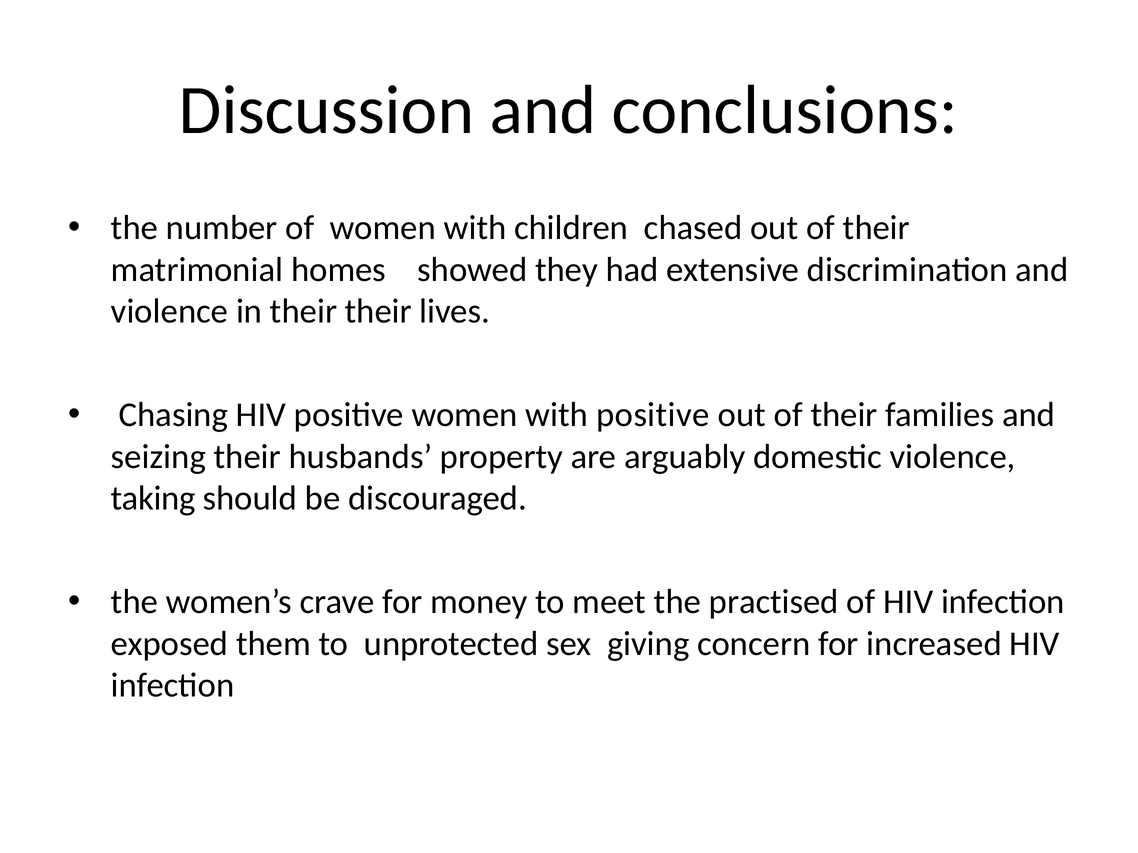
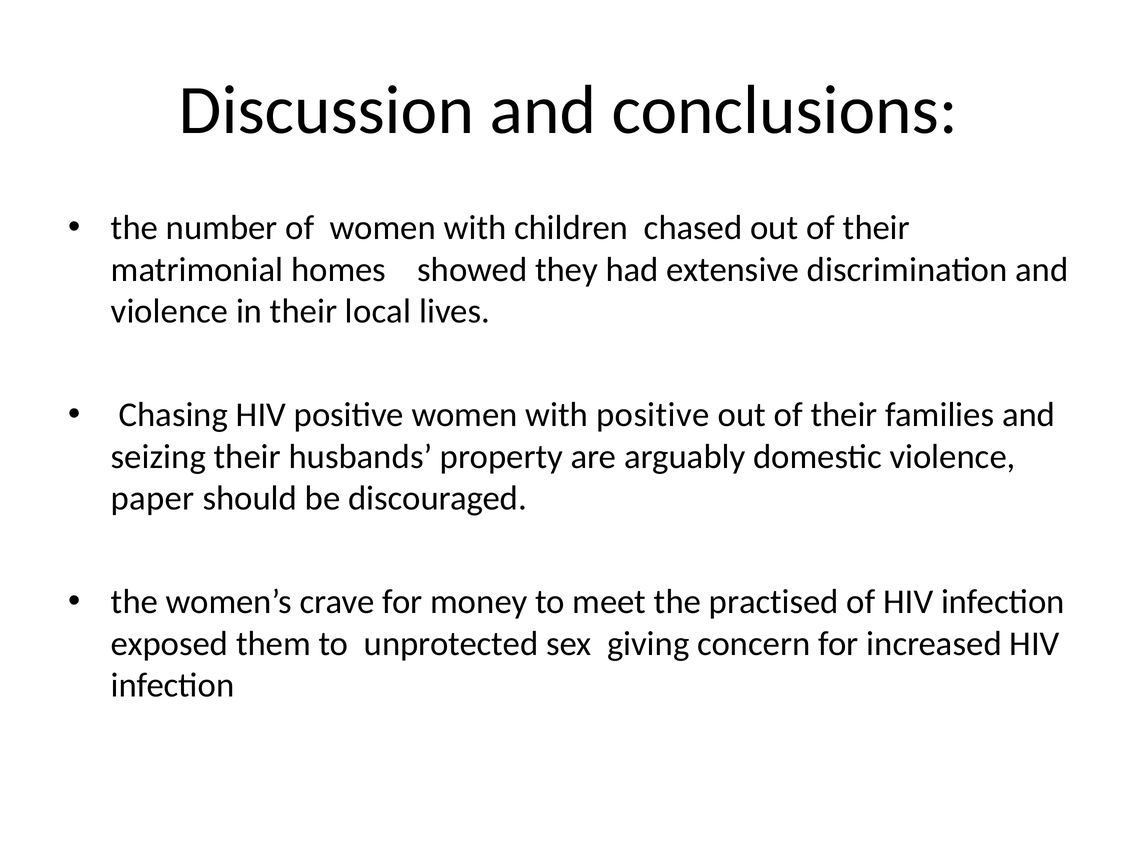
their their: their -> local (378, 312)
taking: taking -> paper (153, 499)
